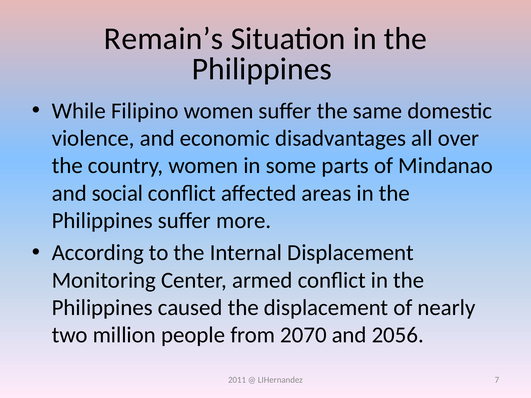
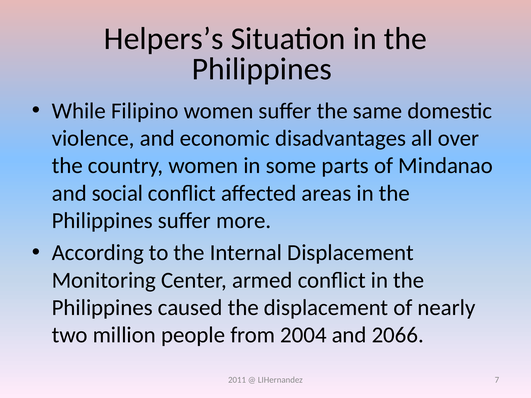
Remain’s: Remain’s -> Helpers’s (164, 39)
2070: 2070 -> 2004 (303, 335)
2056: 2056 -> 2066 (398, 335)
